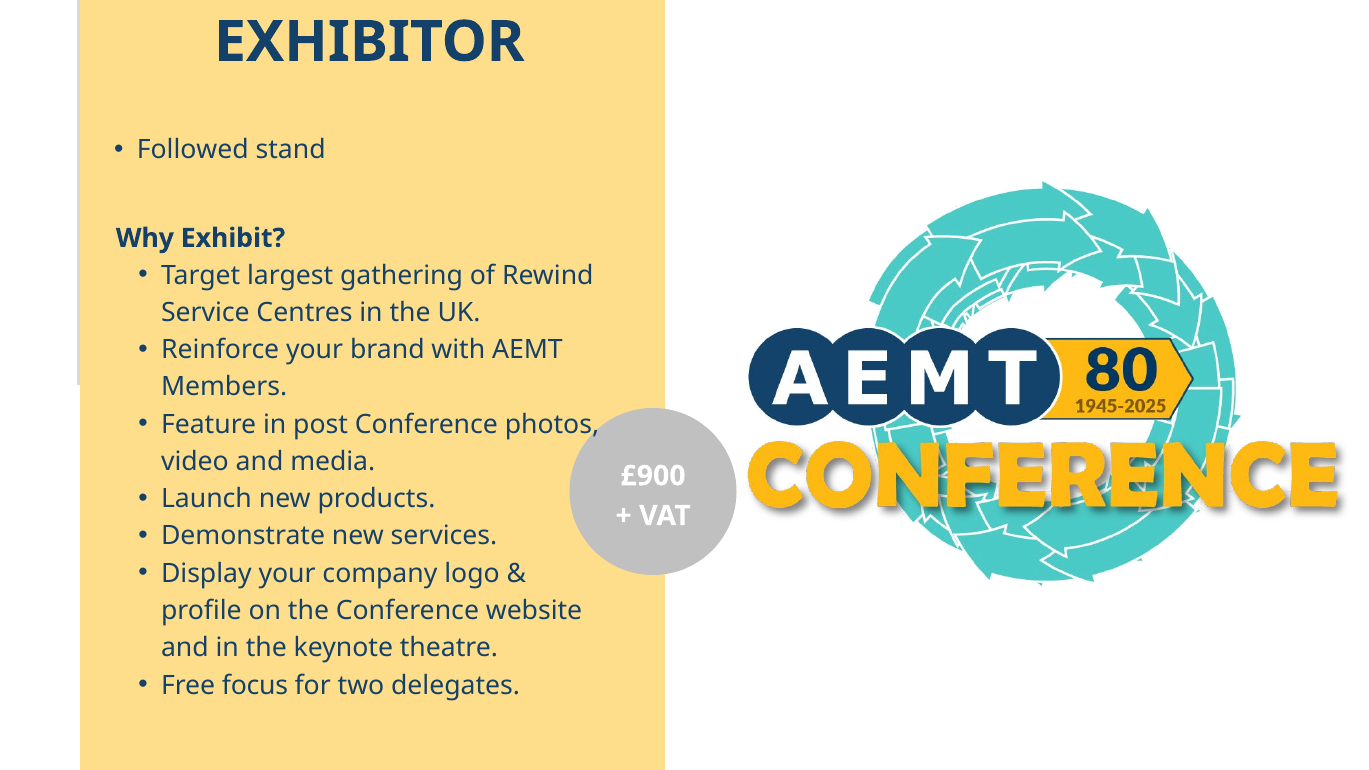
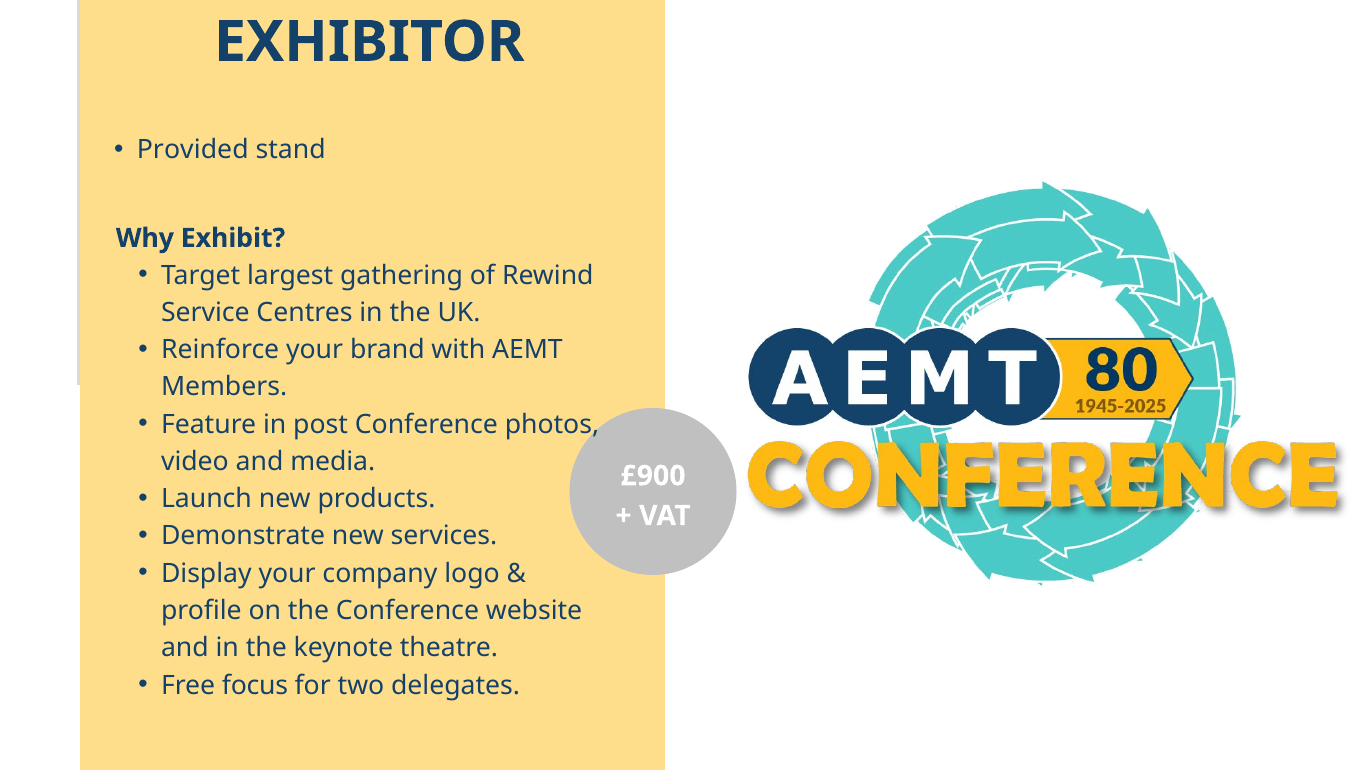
Followed: Followed -> Provided (193, 150)
